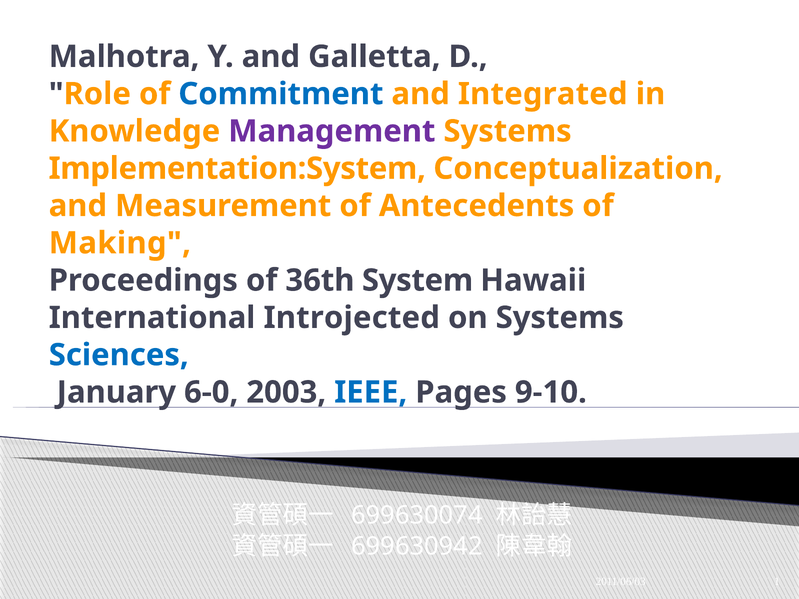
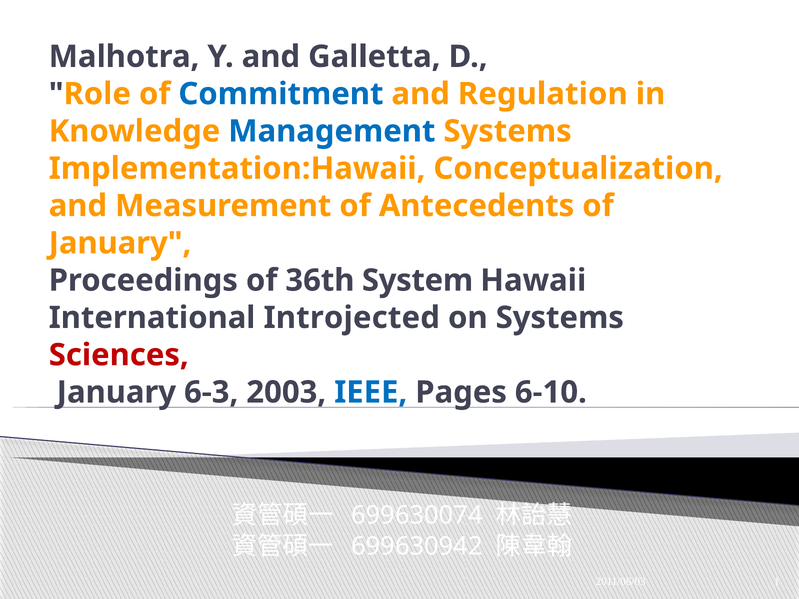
Integrated: Integrated -> Regulation (543, 94)
Management colour: purple -> blue (332, 131)
Implementation:System: Implementation:System -> Implementation:Hawaii (237, 169)
Making: Making -> January (120, 243)
Sciences colour: blue -> red (119, 355)
6-0: 6-0 -> 6-3 (211, 392)
9-10: 9-10 -> 6-10 (551, 392)
